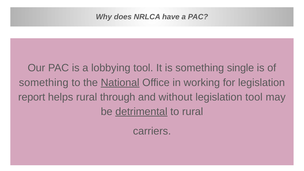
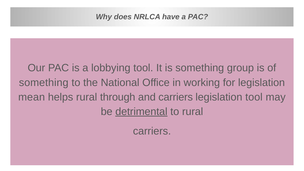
single: single -> group (240, 68)
National underline: present -> none (120, 83)
report: report -> mean (32, 97)
and without: without -> carriers (176, 97)
